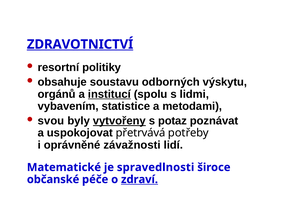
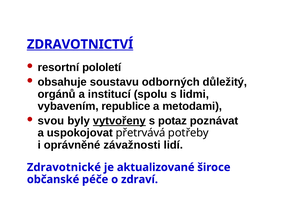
politiky: politiky -> pololetí (102, 67)
výskytu: výskytu -> důležitý (225, 82)
institucí underline: present -> none (109, 94)
statistice: statistice -> republice (126, 106)
Matematické: Matematické -> Zdravotnické (64, 167)
spravedlnosti: spravedlnosti -> aktualizované (156, 167)
zdraví underline: present -> none (139, 179)
